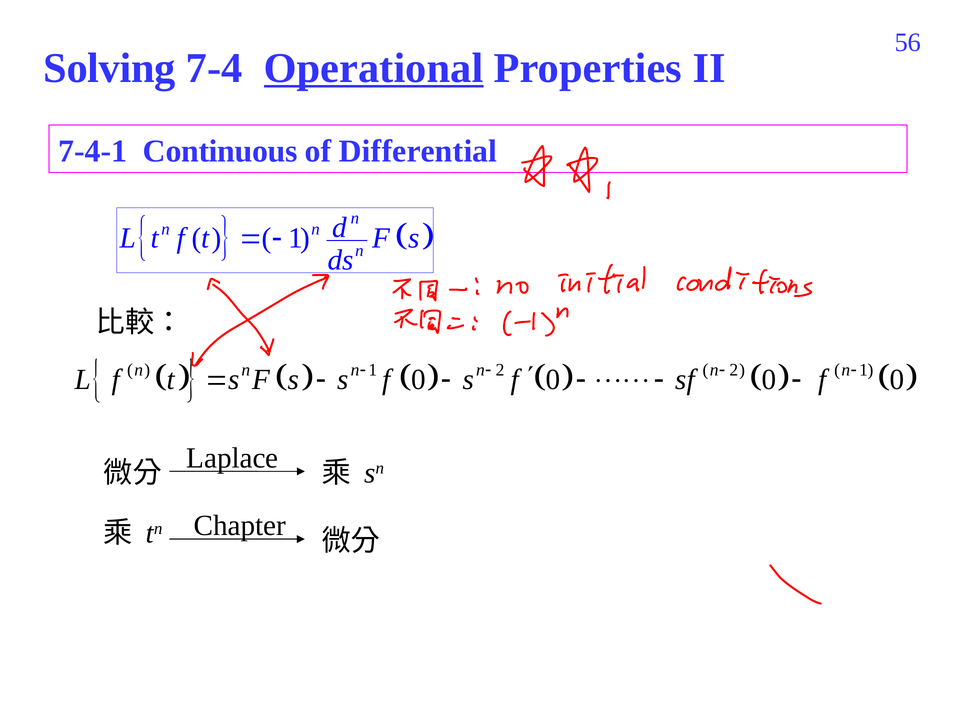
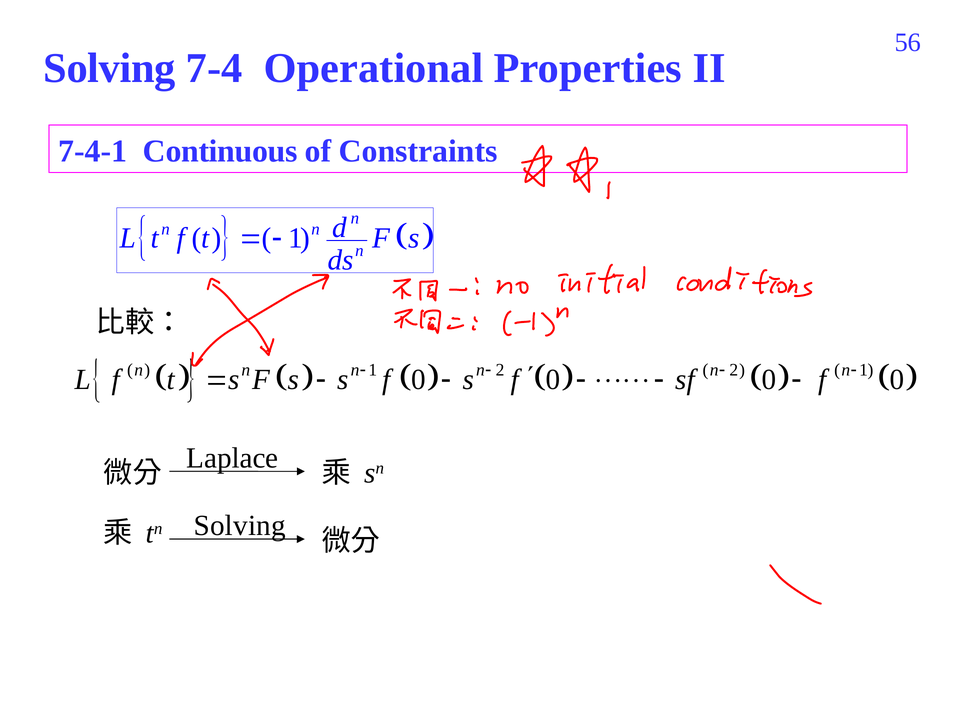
Operational underline: present -> none (374, 68)
Differential: Differential -> Constraints (418, 151)
Chapter: Chapter -> Solving (240, 526)
